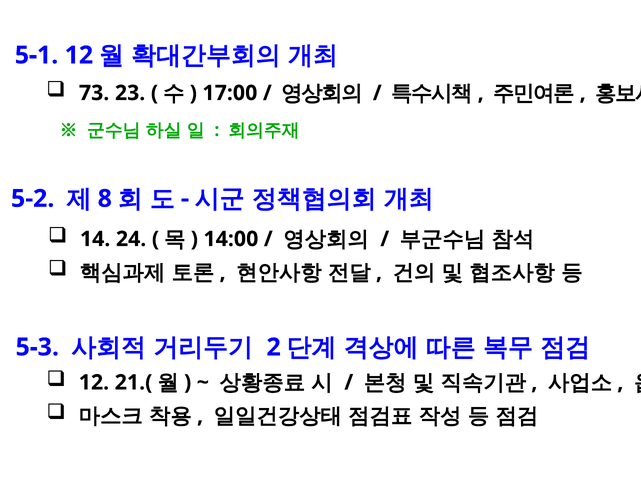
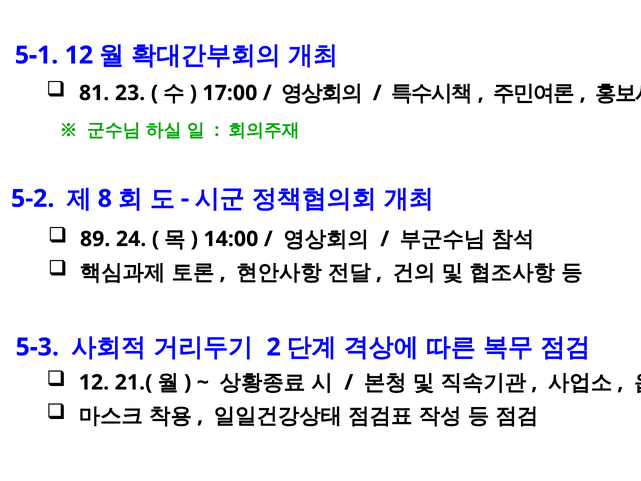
73: 73 -> 81 (94, 93)
14: 14 -> 89 (95, 239)
